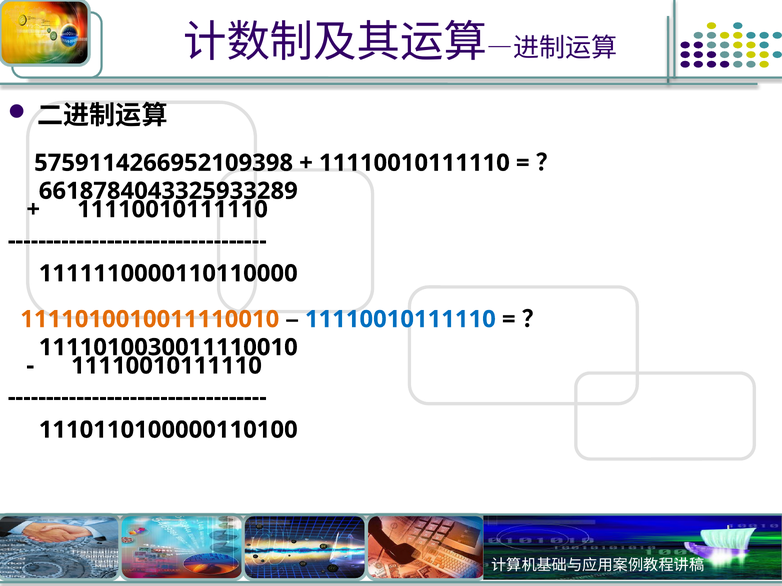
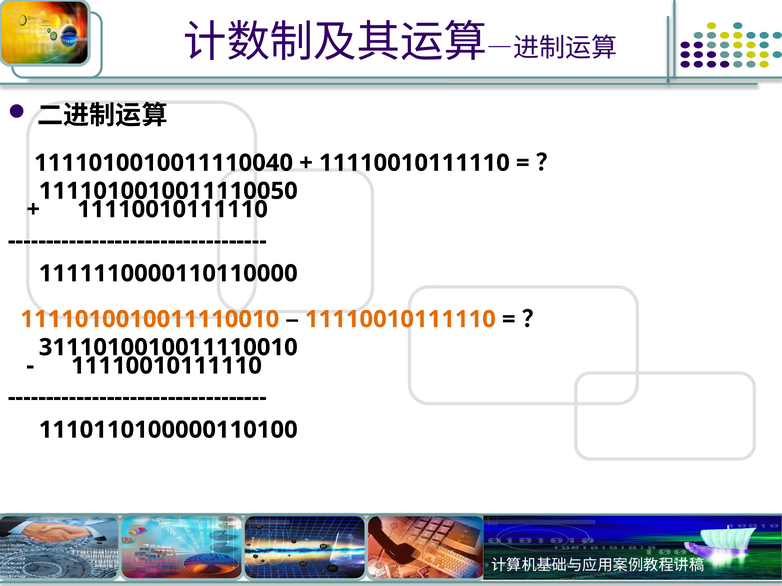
5759114266952109398: 5759114266952109398 -> 1111010010011110040 (164, 163)
6618784043325933289: 6618784043325933289 -> 1111010010011110050 (168, 191)
11110010111110 colour: blue -> orange (400, 320)
1111010030011110010: 1111010030011110010 -> 3111010010011110010 (168, 348)
